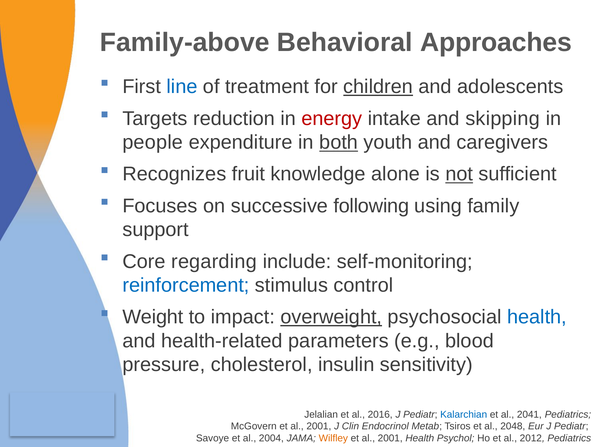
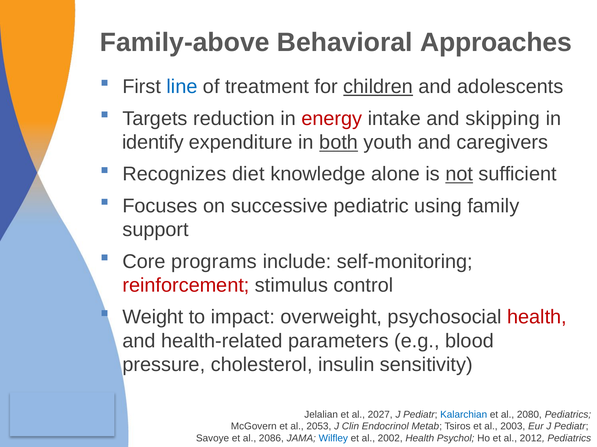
people: people -> identify (153, 143)
fruit: fruit -> diet (248, 174)
following: following -> pediatric (371, 206)
regarding: regarding -> programs (214, 262)
reinforcement colour: blue -> red (186, 286)
overweight underline: present -> none (331, 318)
health colour: blue -> red (537, 318)
2016: 2016 -> 2027 (380, 415)
2041: 2041 -> 2080 (529, 415)
McGovern et al 2001: 2001 -> 2053 (319, 427)
2048: 2048 -> 2003 (513, 427)
2004: 2004 -> 2086 (271, 439)
Wilfley colour: orange -> blue (333, 439)
2001: 2001 -> 2002 (390, 439)
